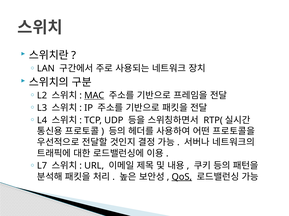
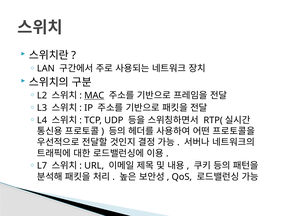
QoS underline: present -> none (182, 177)
